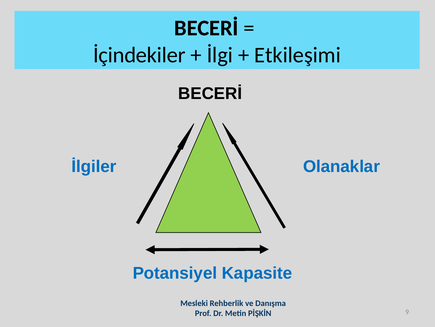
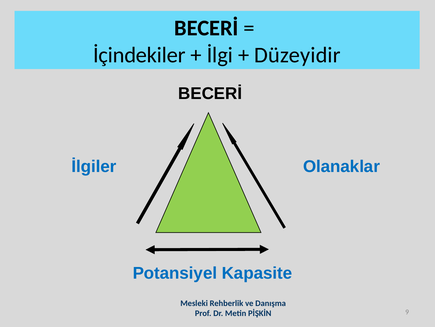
Etkileşimi: Etkileşimi -> Düzeyidir (297, 55)
